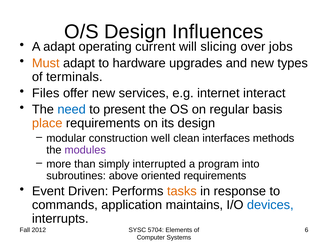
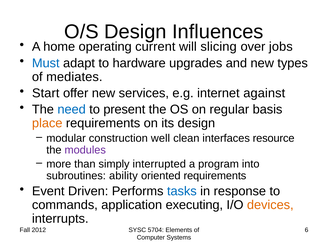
A adapt: adapt -> home (59, 47)
Must colour: orange -> blue (46, 63)
terminals: terminals -> mediates (74, 77)
Files: Files -> Start (46, 93)
interact: interact -> against (264, 93)
methods: methods -> resource (274, 138)
above: above -> ability (123, 176)
tasks colour: orange -> blue (182, 191)
maintains: maintains -> executing (194, 205)
devices colour: blue -> orange (270, 205)
